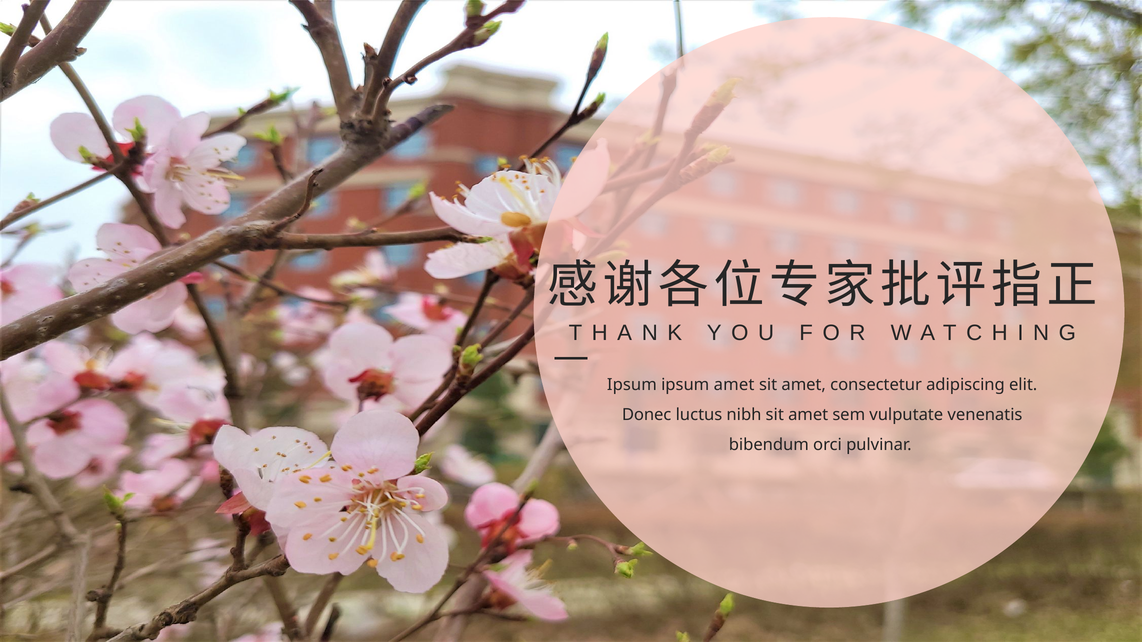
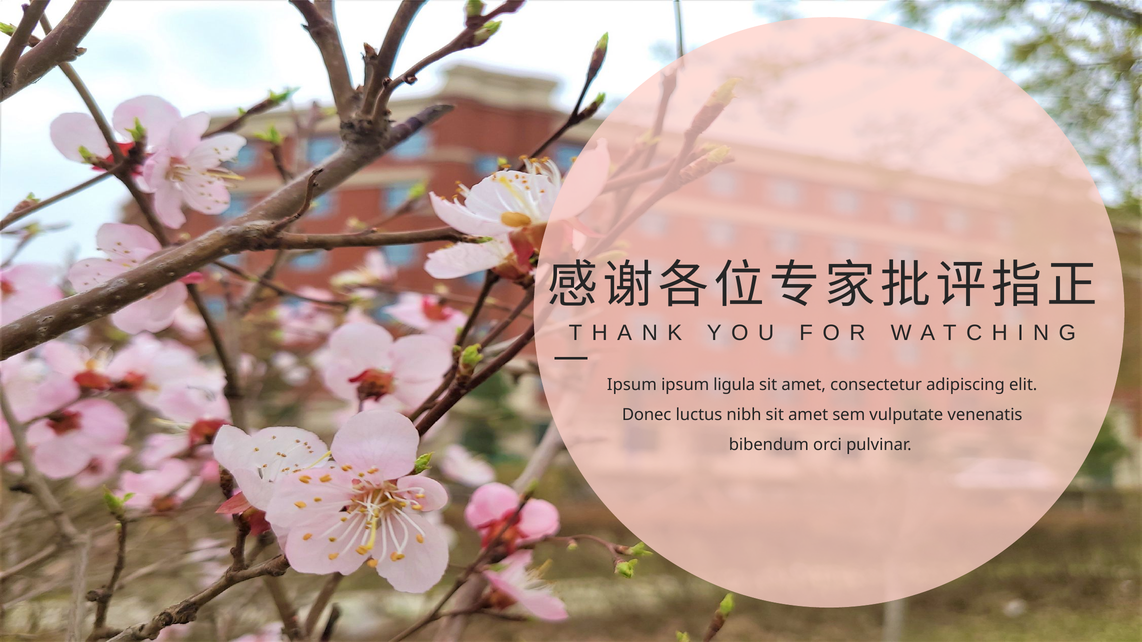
ipsum amet: amet -> ligula (734, 385)
